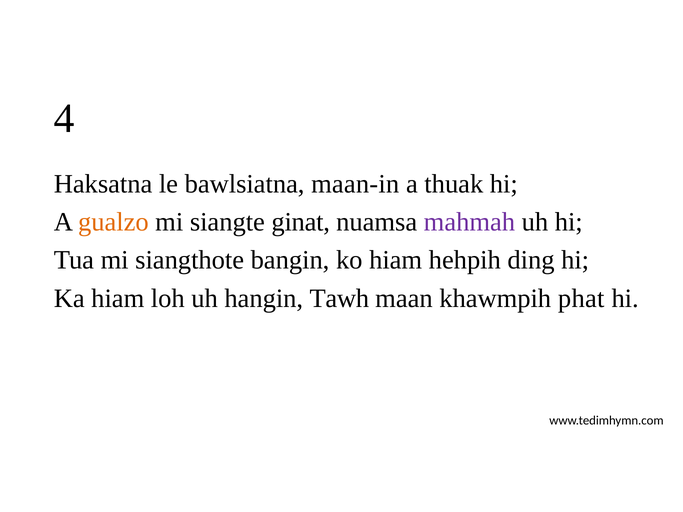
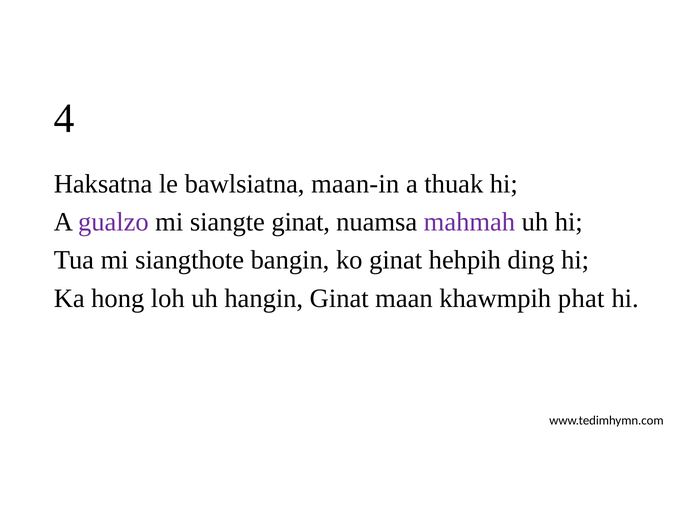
gualzo colour: orange -> purple (113, 222)
ko hiam: hiam -> ginat (396, 260)
Ka hiam: hiam -> hong (118, 298)
hangin Tawh: Tawh -> Ginat (339, 298)
